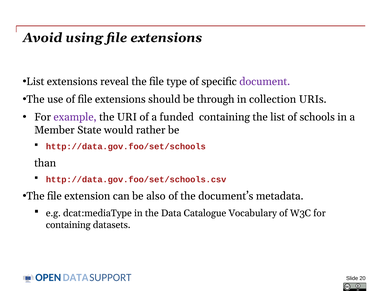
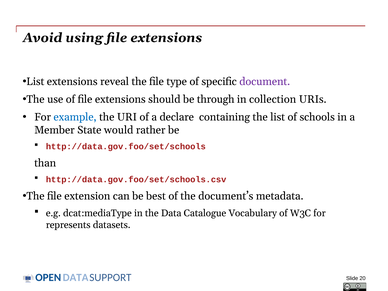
example colour: purple -> blue (75, 117)
funded: funded -> declare (177, 117)
also: also -> best (156, 196)
containing: containing -> represents (68, 225)
